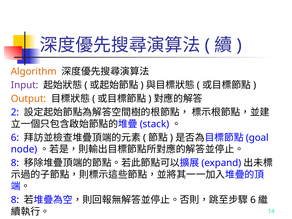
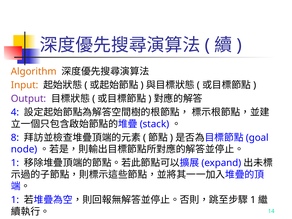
Input colour: purple -> orange (25, 85)
Output colour: orange -> purple (29, 99)
2: 2 -> 4 (15, 112)
6: 6 -> 8 (15, 138)
8: 8 -> 1 (15, 163)
8: 8 -> 1 (15, 200)
6: 6 -> 1 (253, 200)
